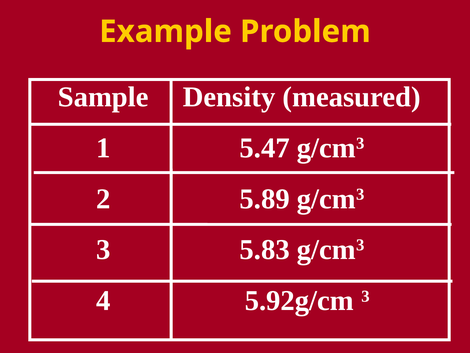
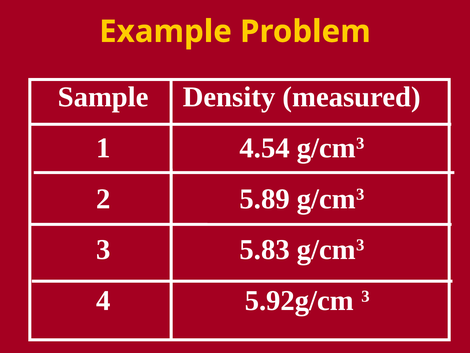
5.47: 5.47 -> 4.54 (265, 148)
